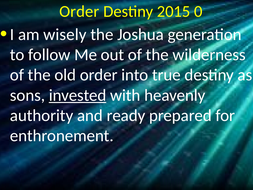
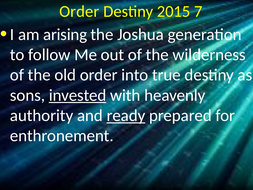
0: 0 -> 7 (198, 11)
wisely: wisely -> arising (65, 34)
ready underline: none -> present (126, 115)
